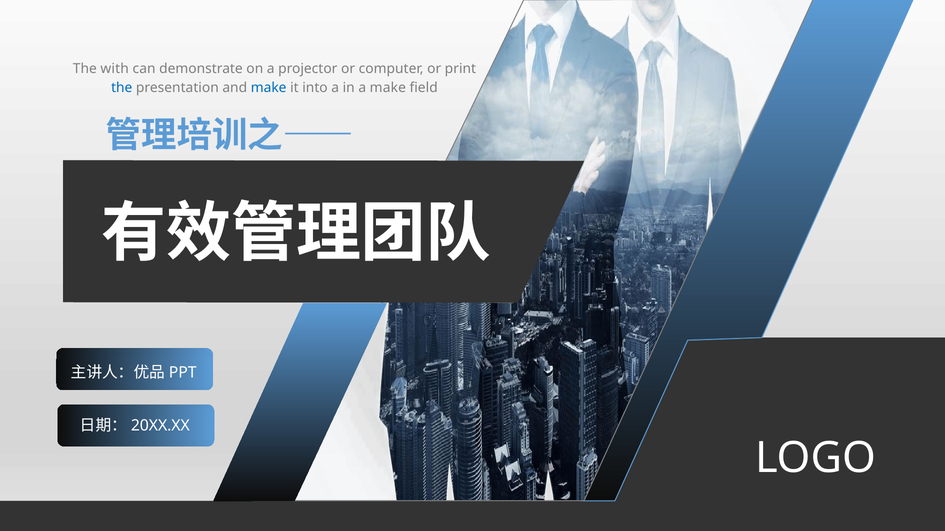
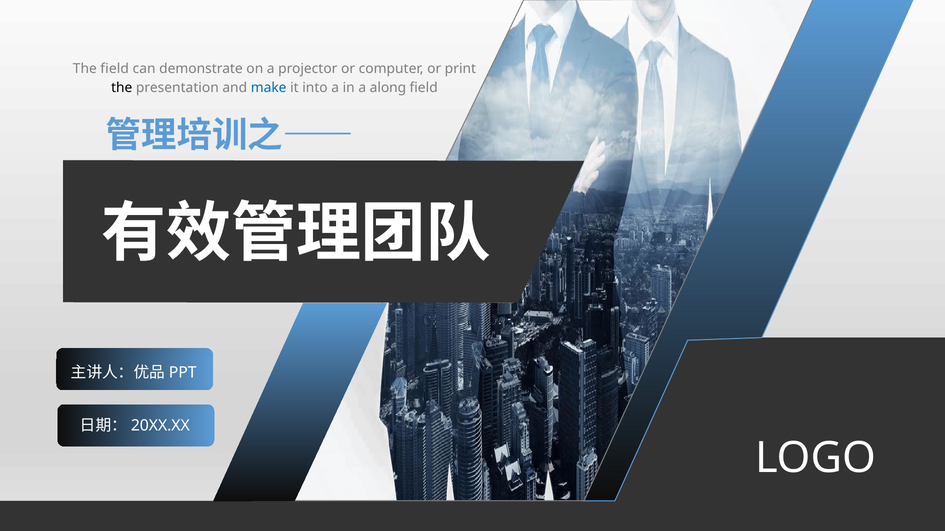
The with: with -> field (115, 69)
the colour: blue -> black (122, 88)
a make: make -> along (388, 88)
